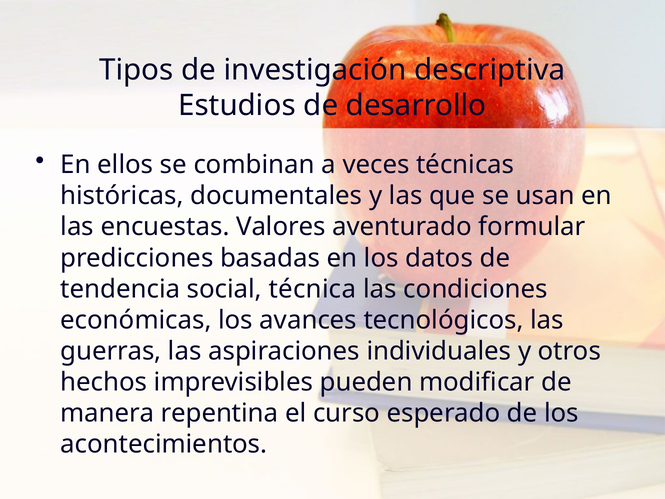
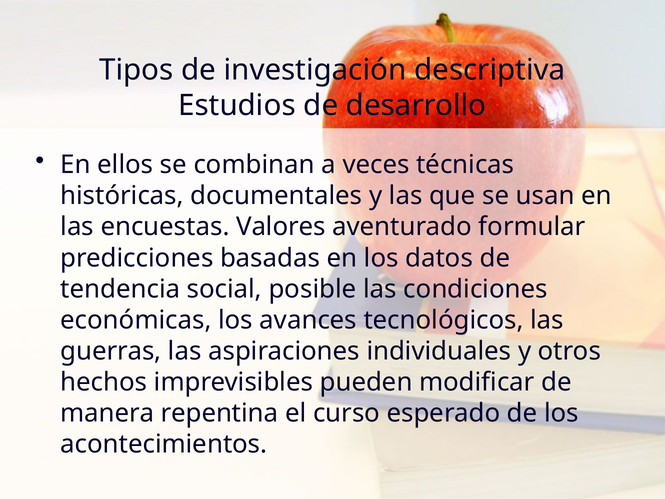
técnica: técnica -> posible (313, 289)
